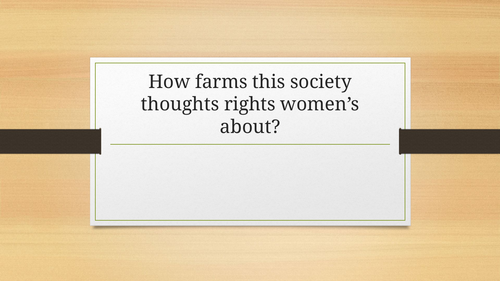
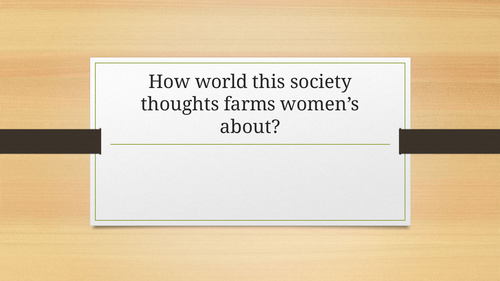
farms: farms -> world (221, 82)
rights: rights -> farms (250, 105)
